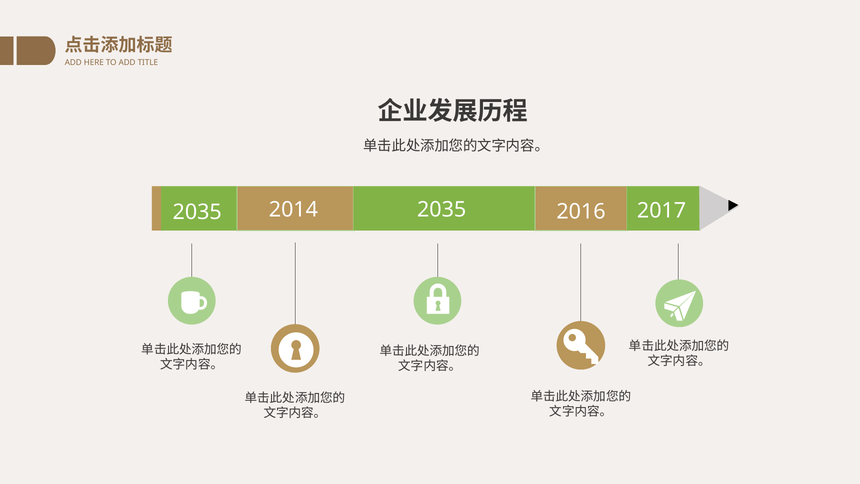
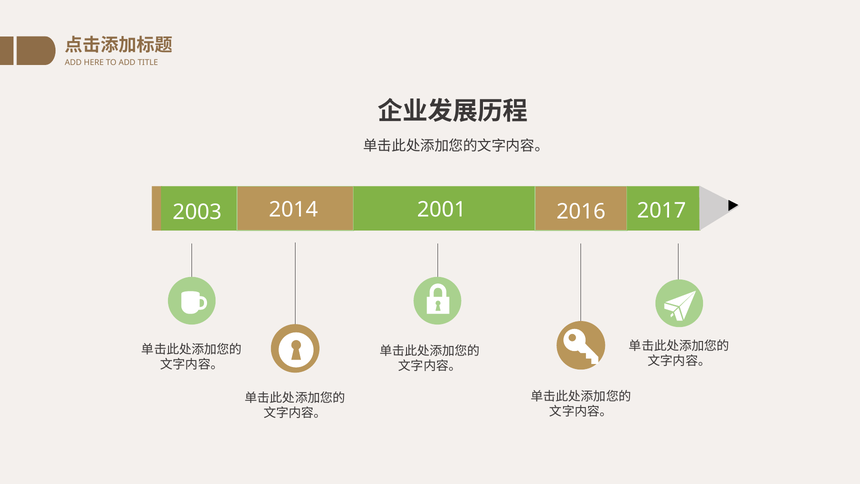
2035: 2035 -> 2003 (197, 212)
2014 2035: 2035 -> 2001 (442, 209)
